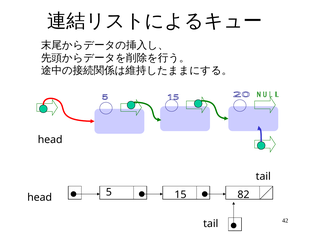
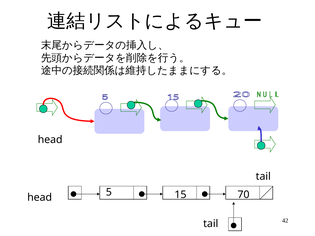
82: 82 -> 70 (243, 195)
